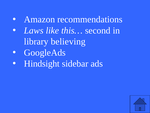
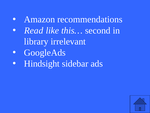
Laws: Laws -> Read (34, 30)
believing: believing -> irrelevant (68, 41)
